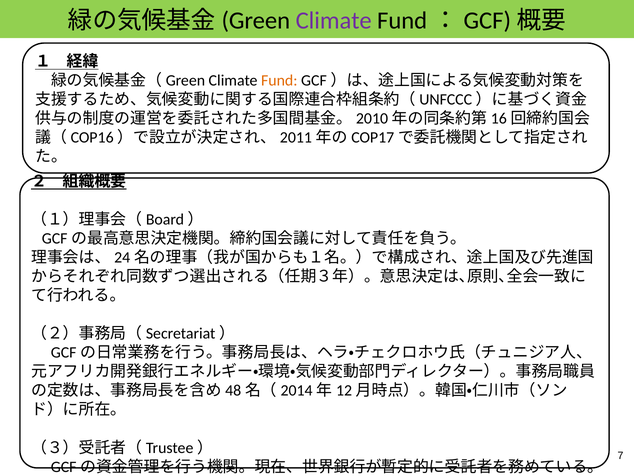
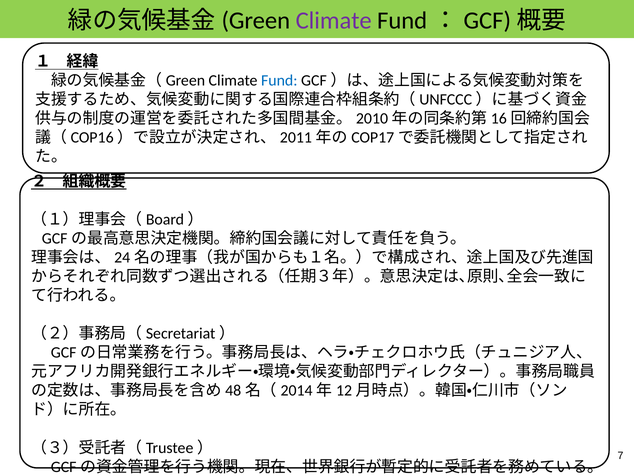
Fund colour: orange -> blue (279, 81)
